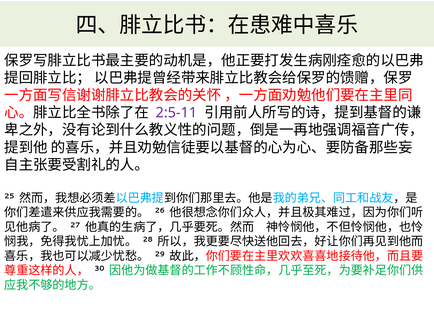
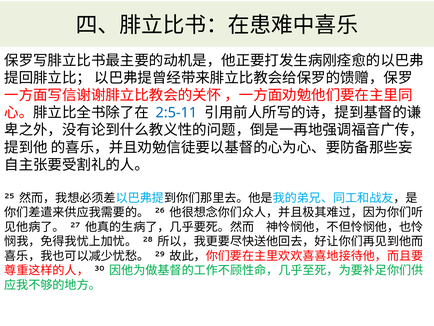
2:5-11 colour: purple -> blue (176, 113)
